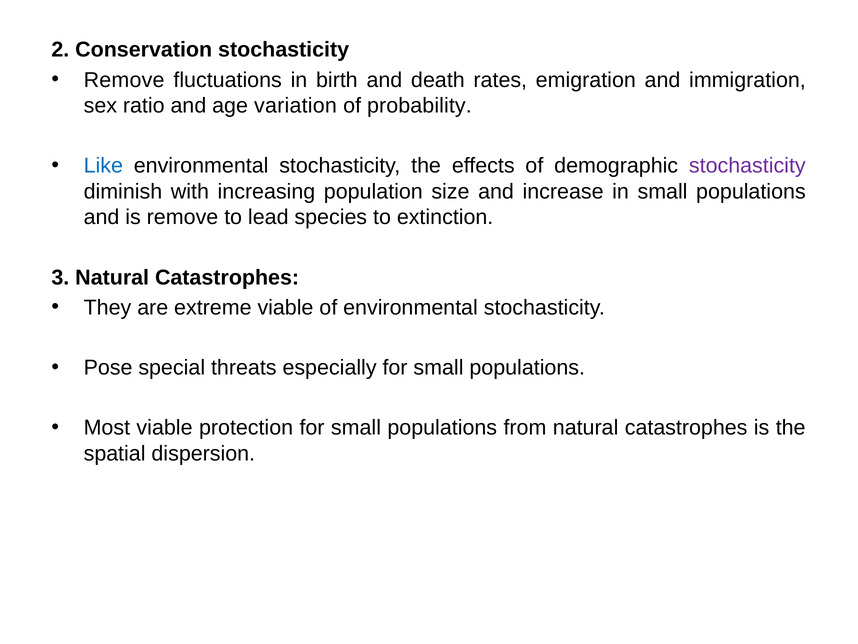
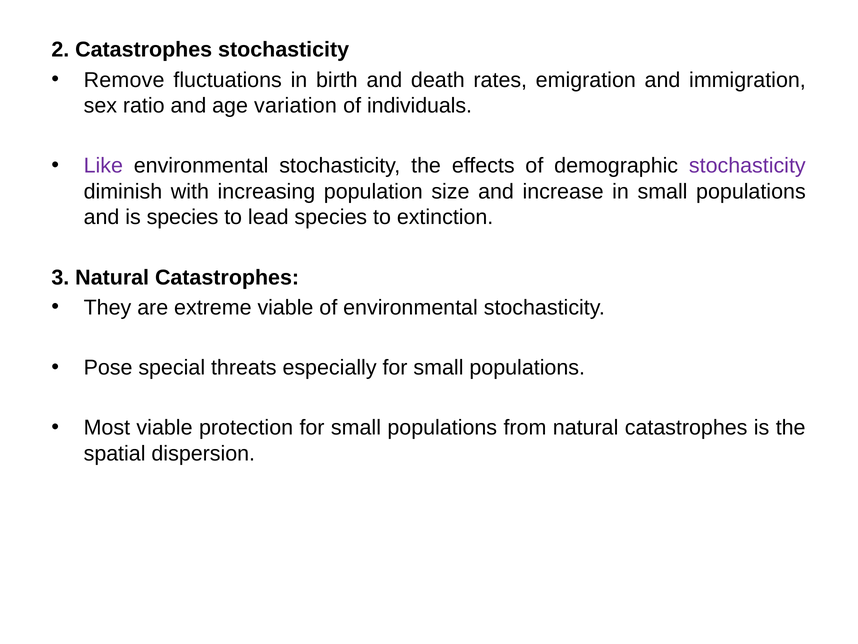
2 Conservation: Conservation -> Catastrophes (144, 50)
probability: probability -> individuals (419, 106)
Like colour: blue -> purple (103, 166)
is remove: remove -> species (183, 217)
